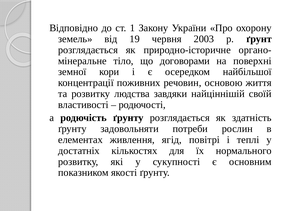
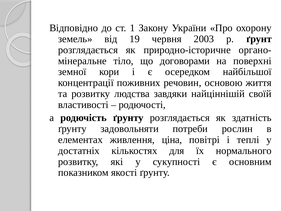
ягід: ягід -> ціна (172, 140)
